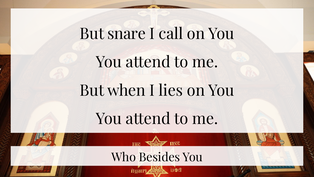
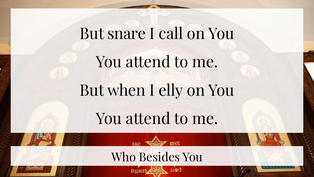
lies: lies -> elly (171, 90)
